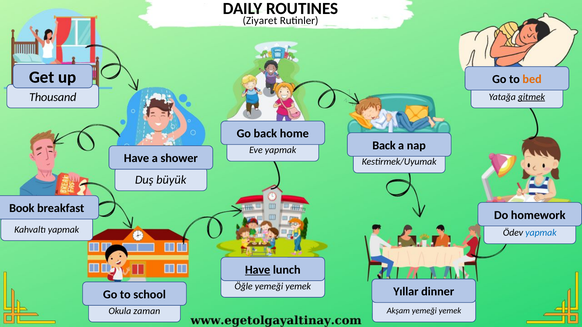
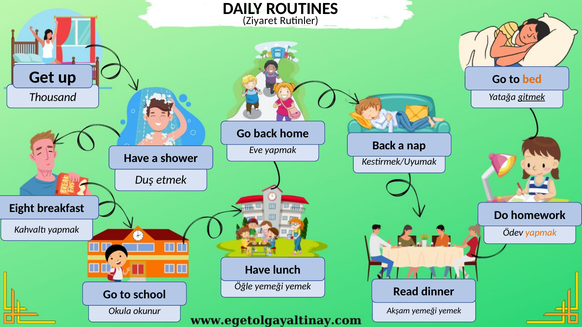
büyük: büyük -> etmek (171, 180)
Book: Book -> Eight (22, 208)
yapmak colour: blue -> orange (541, 233)
Have underline: present -> none (258, 270)
Yıllar: Yıllar -> Read (406, 292)
zaman: zaman -> okunur (147, 311)
